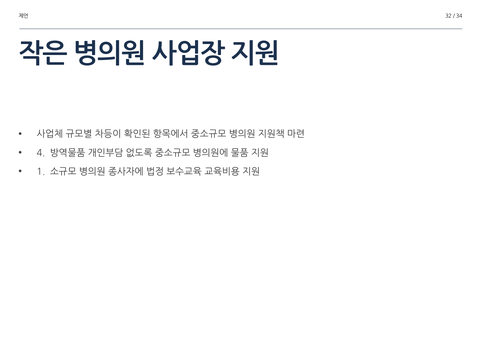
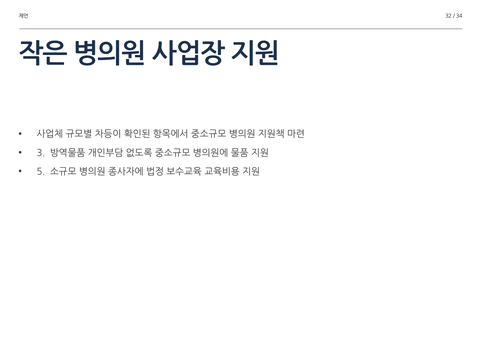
4: 4 -> 3 (41, 153)
1: 1 -> 5 (41, 172)
